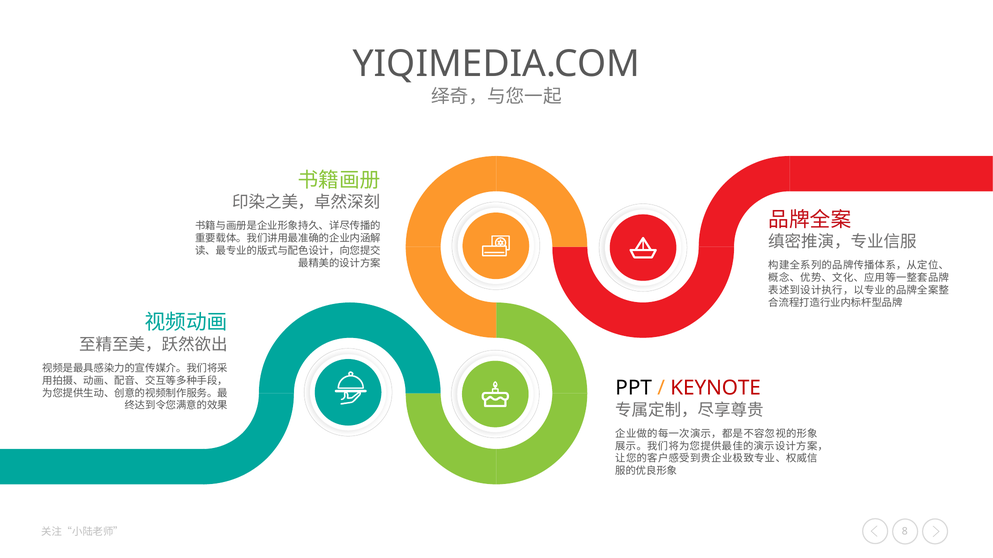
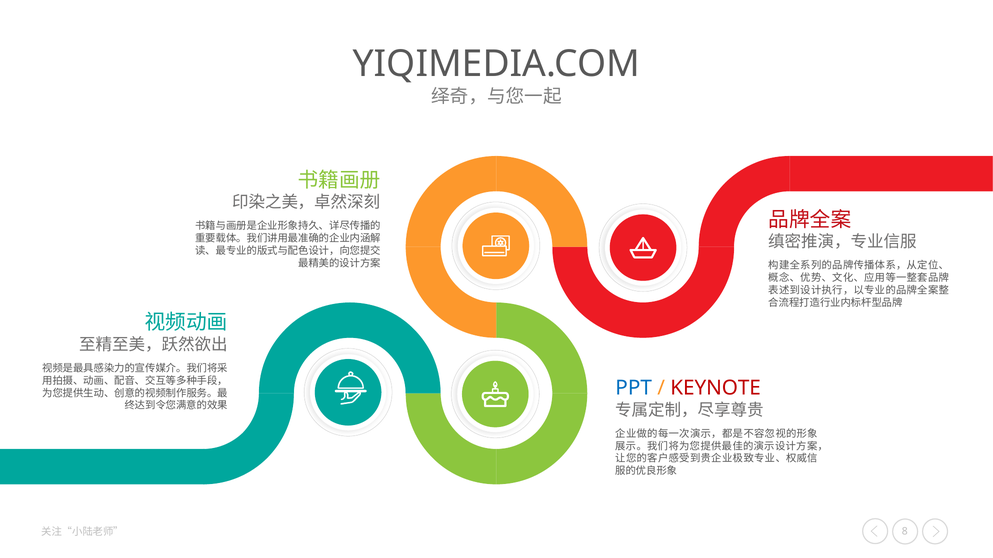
PPT colour: black -> blue (634, 388)
